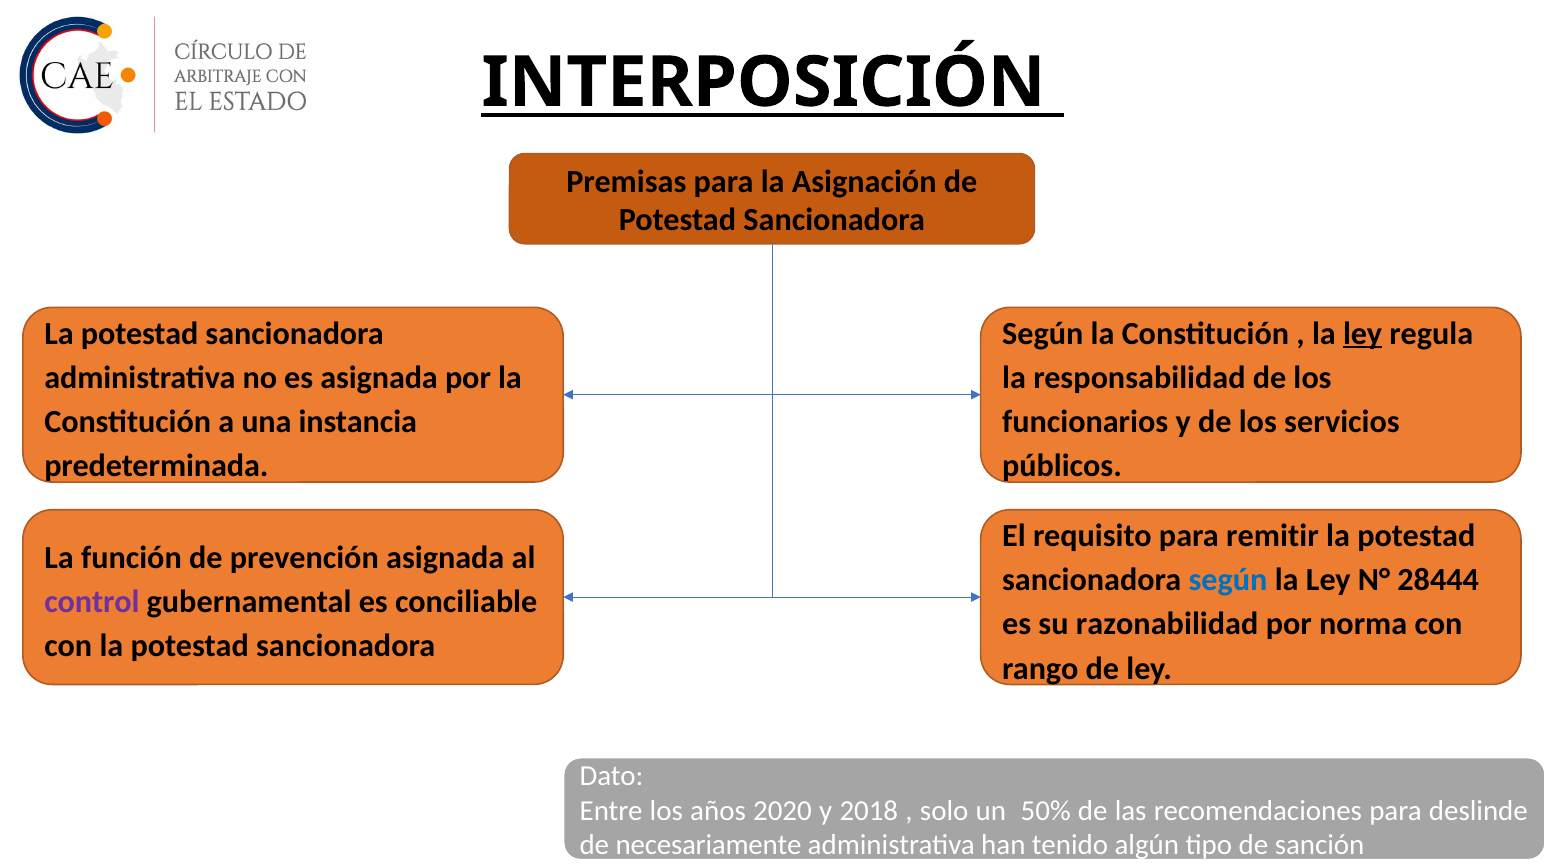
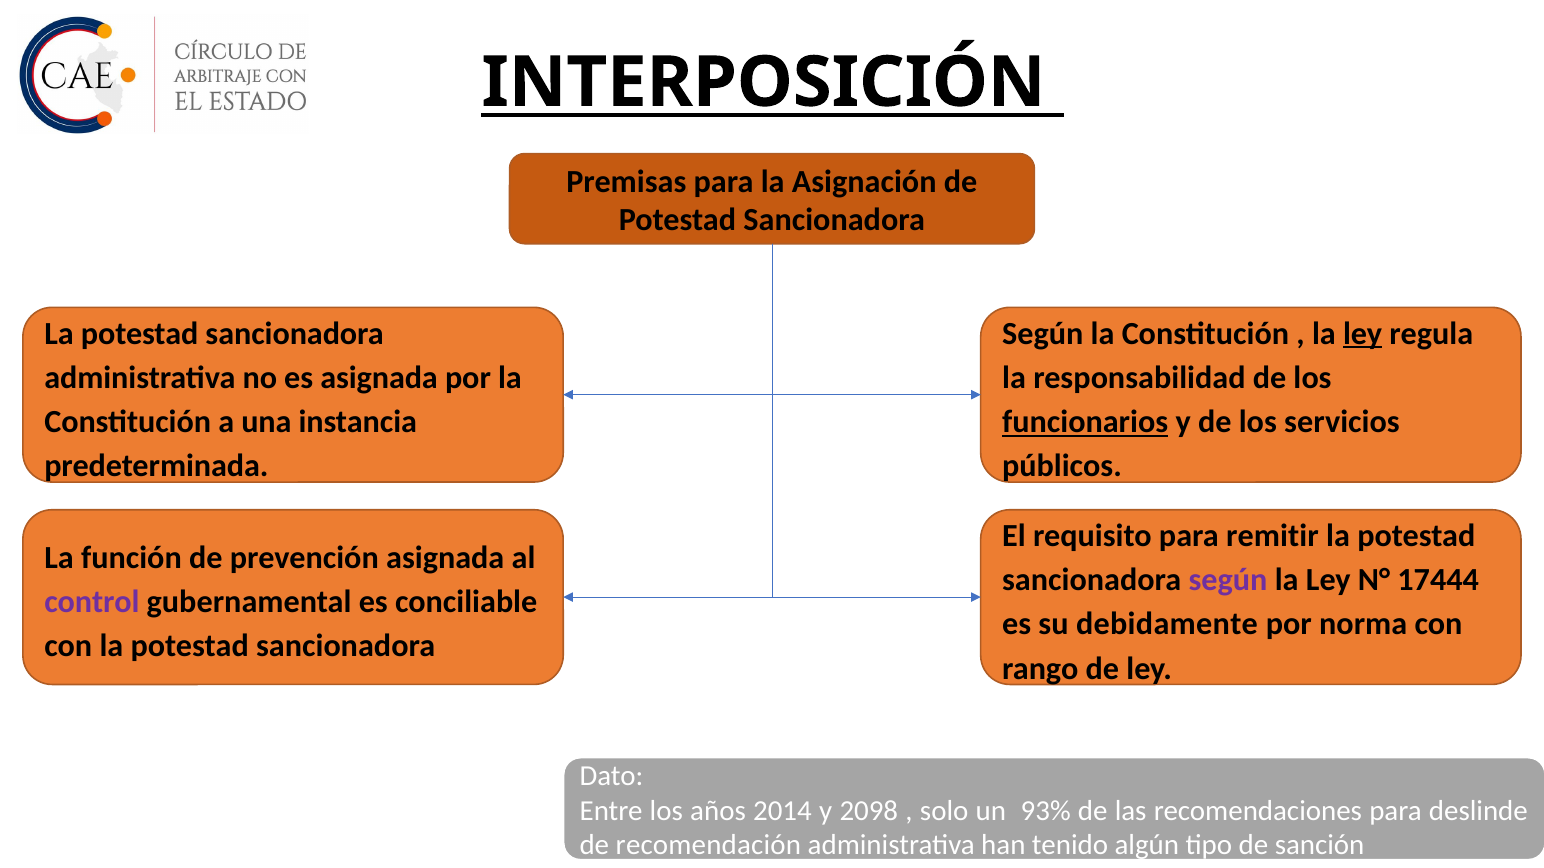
funcionarios underline: none -> present (1085, 422)
según colour: blue -> purple (1228, 580)
28444: 28444 -> 17444 (1438, 580)
razonabilidad: razonabilidad -> debidamente (1167, 625)
2020: 2020 -> 2014 (782, 811)
2018: 2018 -> 2098 (869, 811)
50%: 50% -> 93% (1046, 811)
necesariamente: necesariamente -> recomendación (708, 846)
